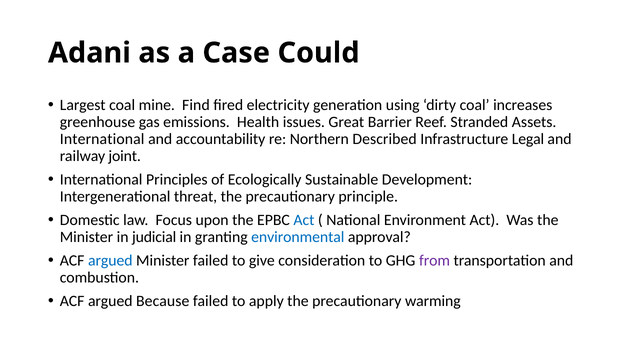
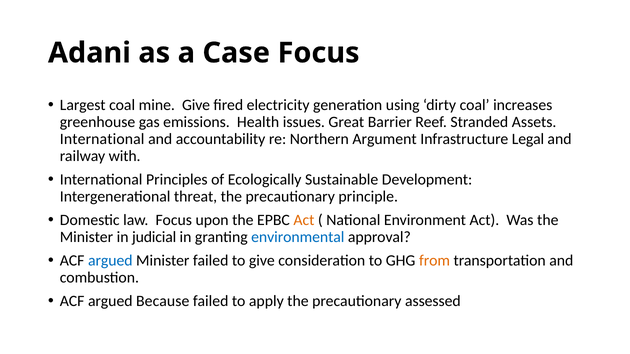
Case Could: Could -> Focus (319, 53)
mine Find: Find -> Give (196, 105)
Described: Described -> Argument (385, 139)
joint: joint -> with (125, 156)
Act colour: blue -> orange (304, 220)
from colour: purple -> orange (435, 261)
warming: warming -> assessed (433, 301)
